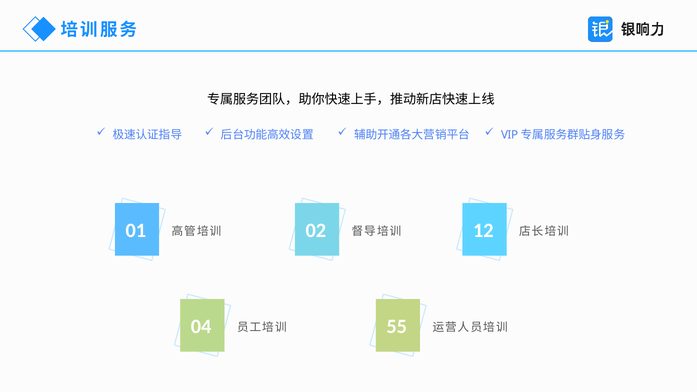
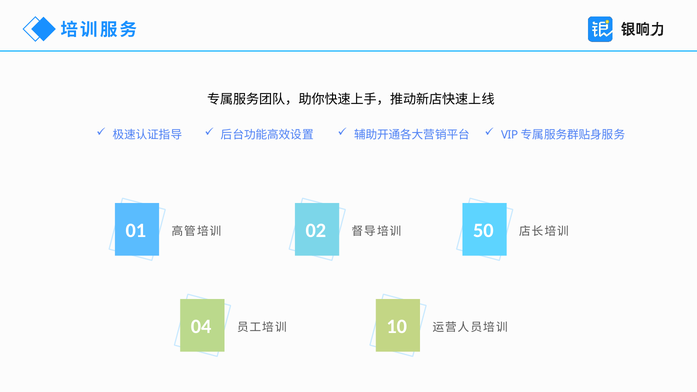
12: 12 -> 50 (483, 231)
55: 55 -> 10 (397, 327)
